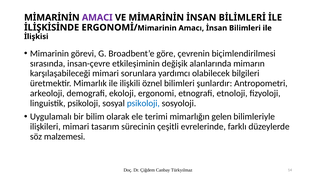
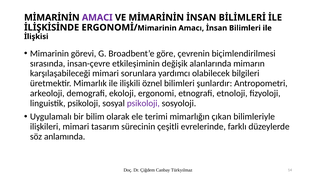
psikoloji colour: blue -> purple (143, 103)
gelen: gelen -> çıkan (222, 116)
malzemesi: malzemesi -> anlamında (65, 136)
